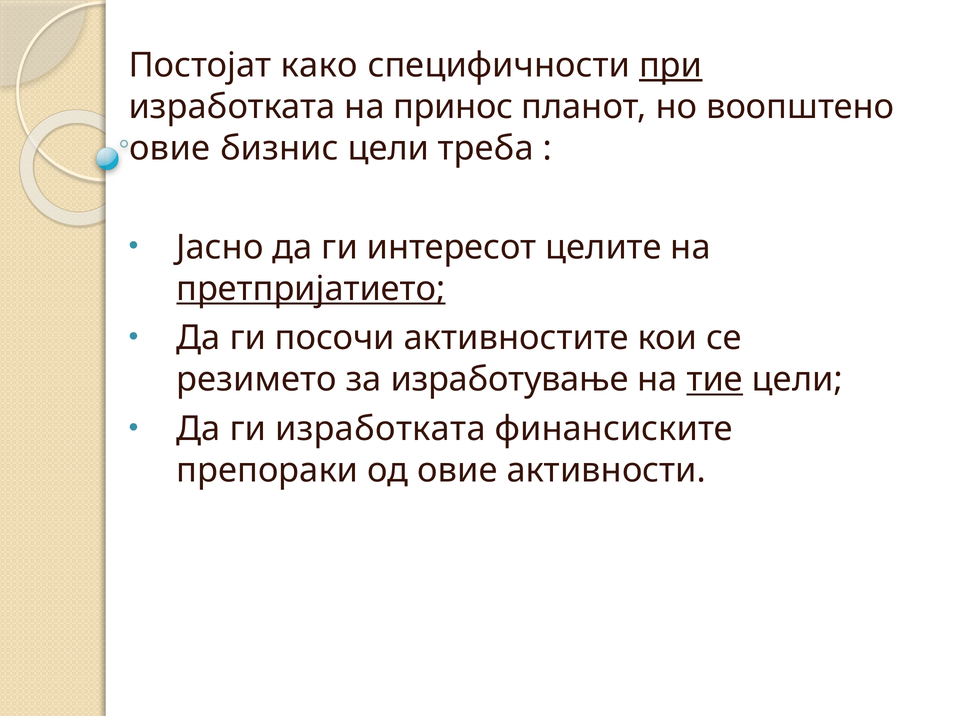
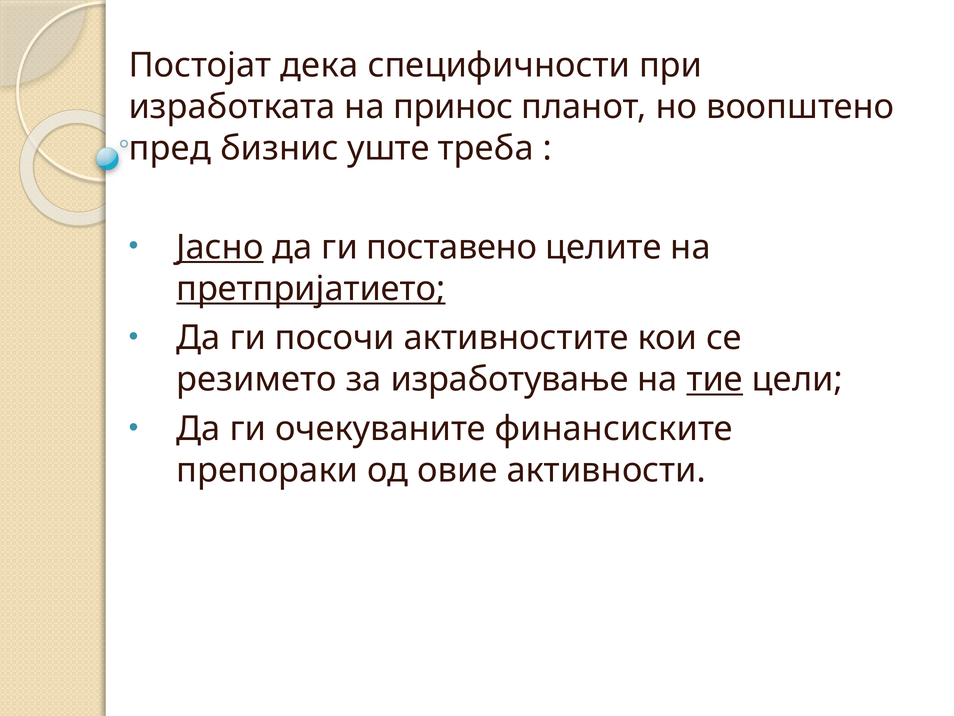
како: како -> дека (319, 65)
при underline: present -> none (671, 65)
овие: овие -> пред (170, 148)
бизнис цели: цели -> уште (389, 148)
Јасно underline: none -> present (220, 247)
интересот: интересот -> поставено (452, 247)
ги изработката: изработката -> очекуваните (381, 429)
